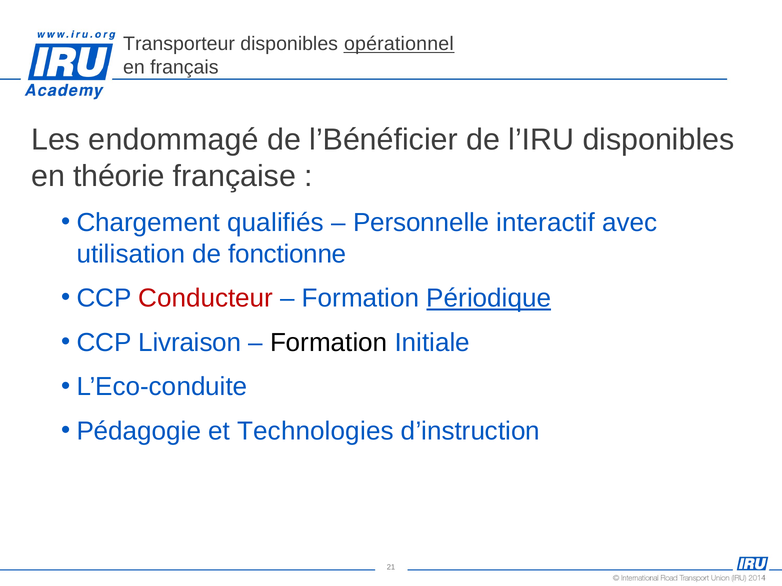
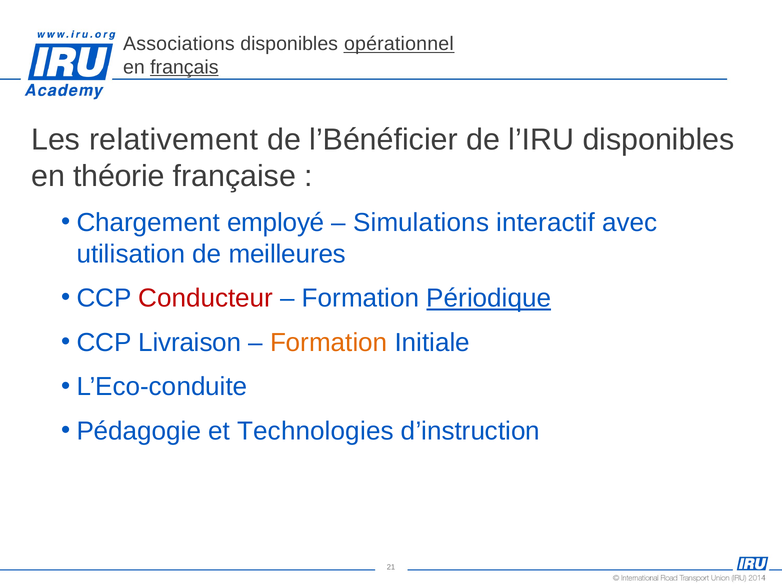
Transporteur: Transporteur -> Associations (179, 44)
français underline: none -> present (184, 67)
endommagé: endommagé -> relativement (174, 140)
qualifiés: qualifiés -> employé (276, 223)
Personnelle: Personnelle -> Simulations (421, 223)
fonctionne: fonctionne -> meilleures (287, 254)
Formation colour: black -> orange (329, 343)
